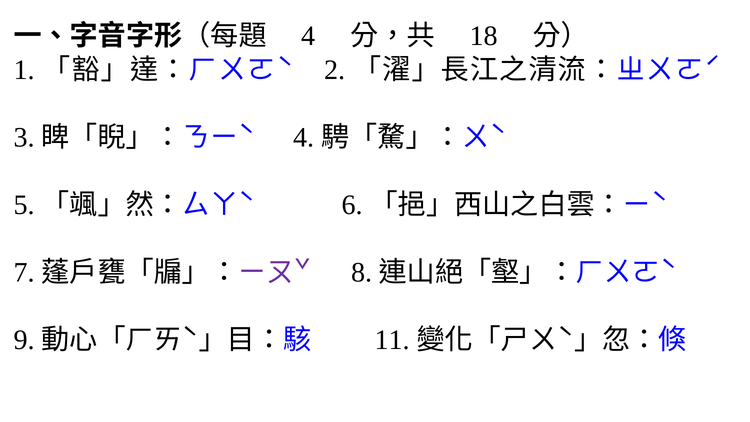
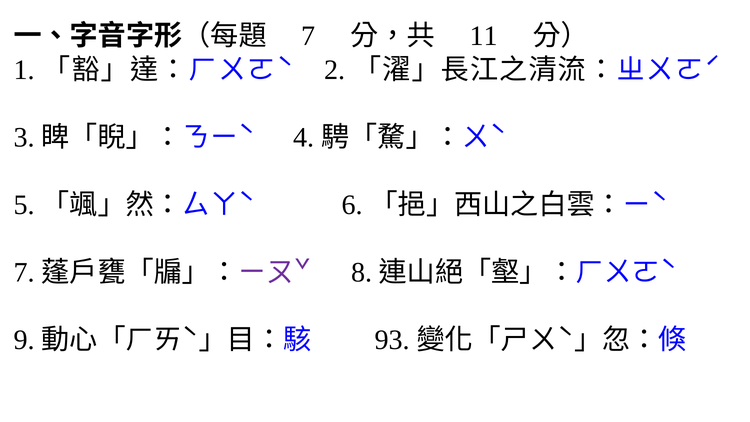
4: 4 -> 7 (309, 36)
18: 18 -> 11 (484, 36)
11: 11 -> 93 (392, 340)
